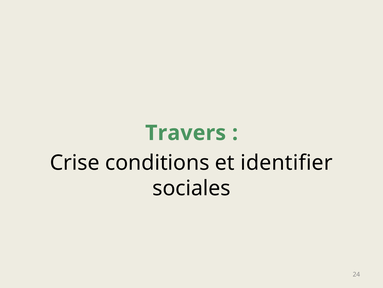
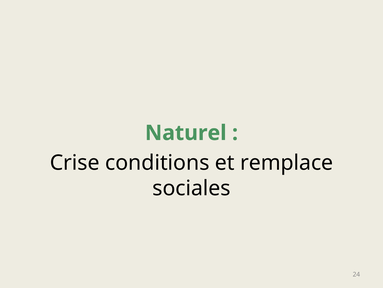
Travers: Travers -> Naturel (186, 133)
identifier: identifier -> remplace (287, 162)
